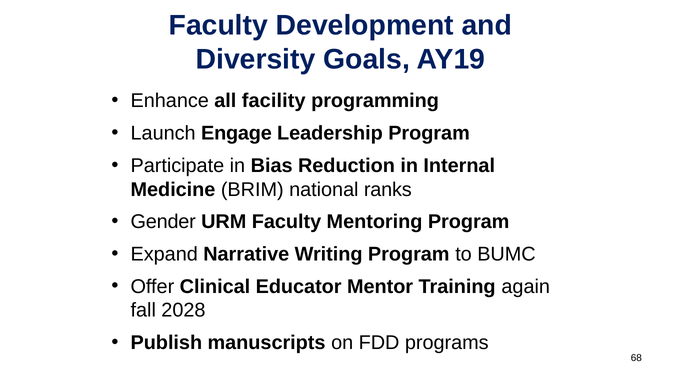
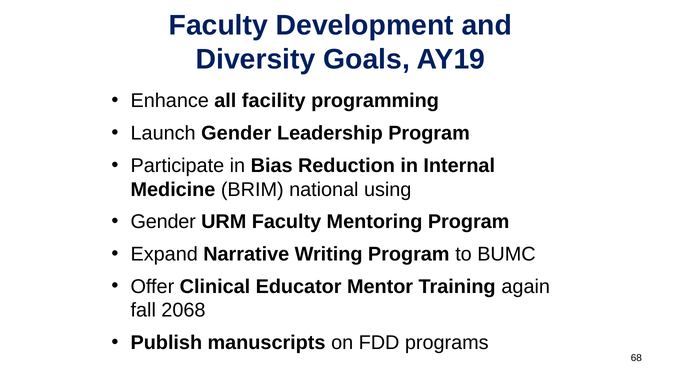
Launch Engage: Engage -> Gender (236, 133)
ranks: ranks -> using (388, 189)
2028: 2028 -> 2068 (183, 310)
